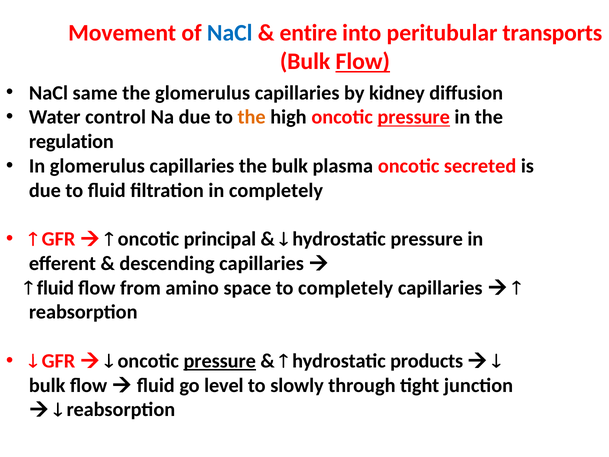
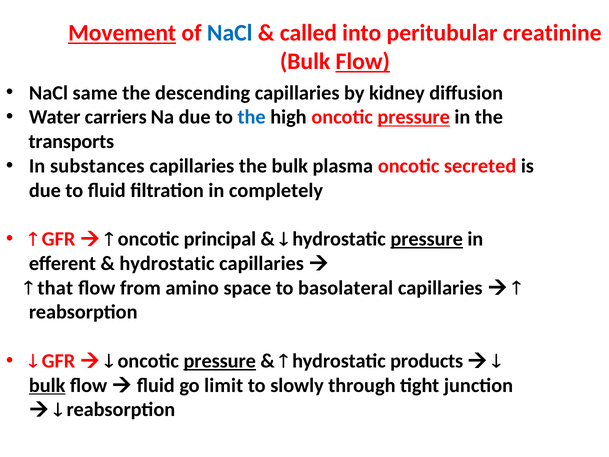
Movement underline: none -> present (122, 33)
entire: entire -> called (308, 33)
transports: transports -> creatinine (552, 33)
the glomerulus: glomerulus -> descending (203, 93)
control: control -> carriers (116, 117)
the colour: orange -> blue (252, 117)
regulation: regulation -> transports (71, 141)
In glomerulus: glomerulus -> substances (97, 166)
pressure underline: none -> present (427, 239)
descending: descending -> hydrostatic (167, 263)
fluid: fluid -> that (55, 288)
to completely: completely -> basolateral (346, 288)
bulk underline: none -> present (47, 385)
level: level -> limit (224, 385)
